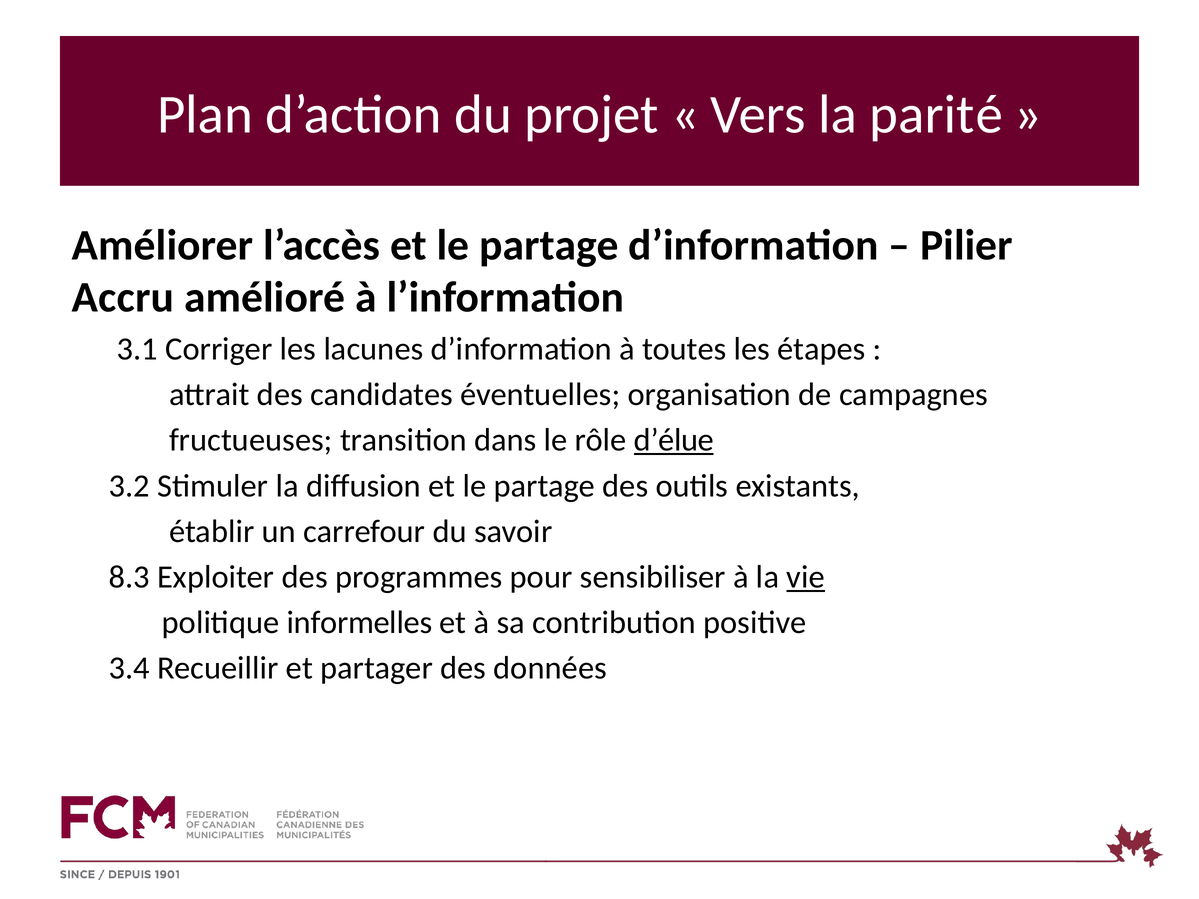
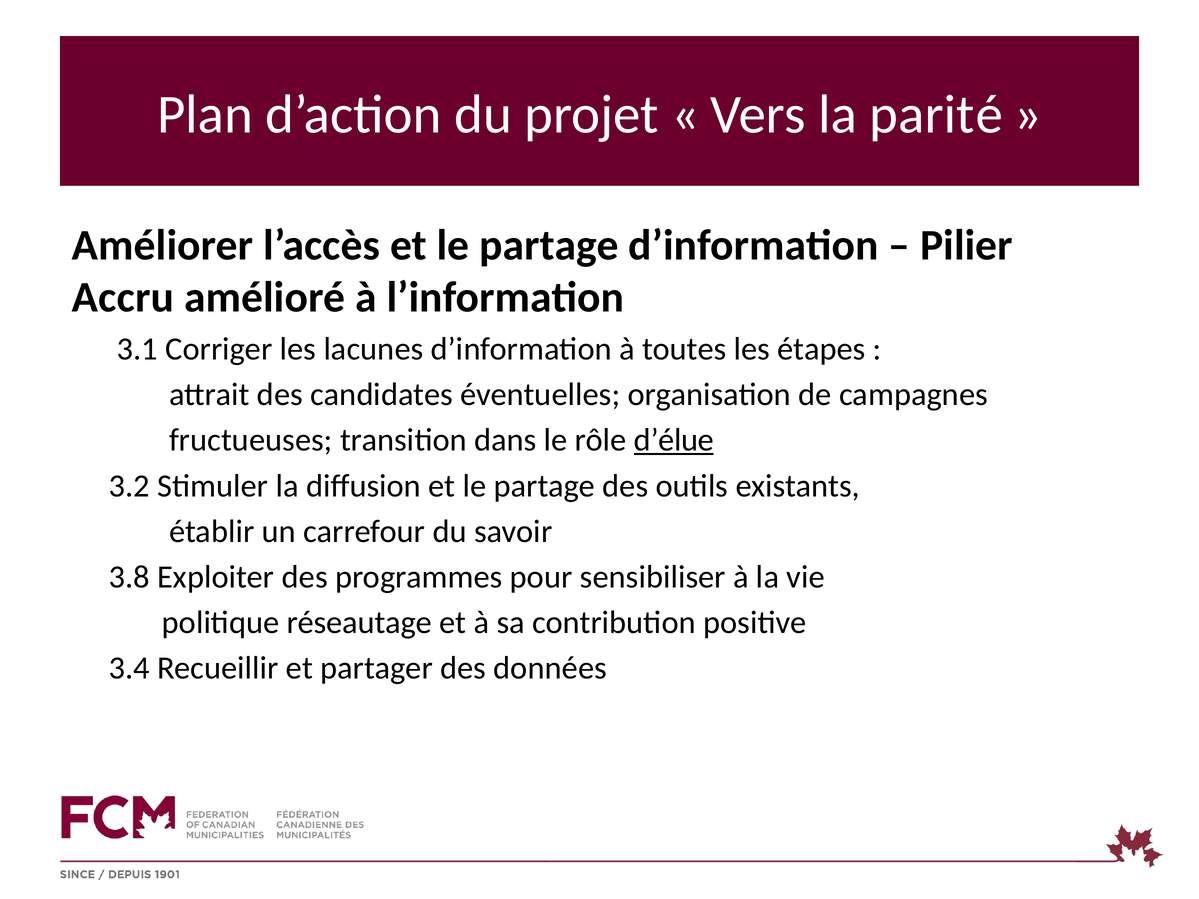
8.3: 8.3 -> 3.8 (129, 577)
vie underline: present -> none (806, 577)
informelles: informelles -> réseautage (359, 623)
